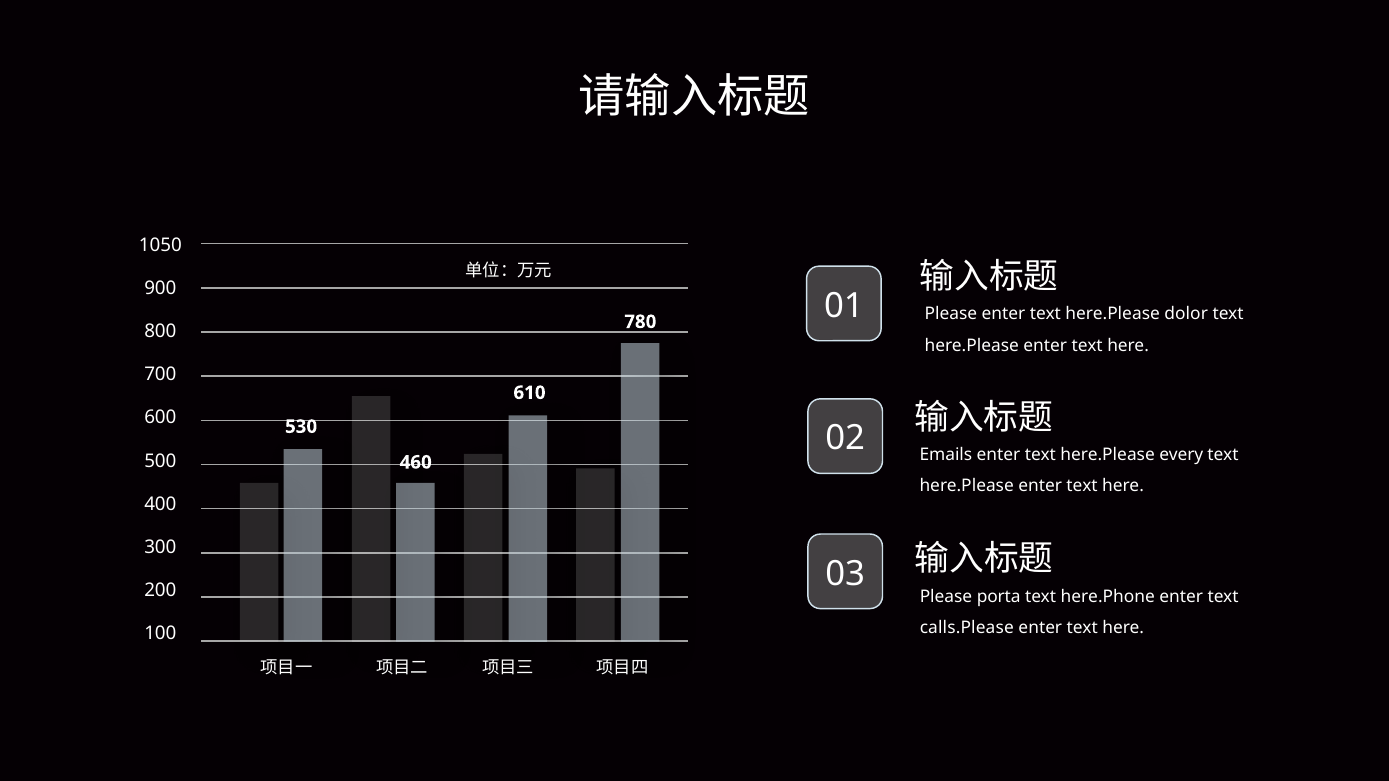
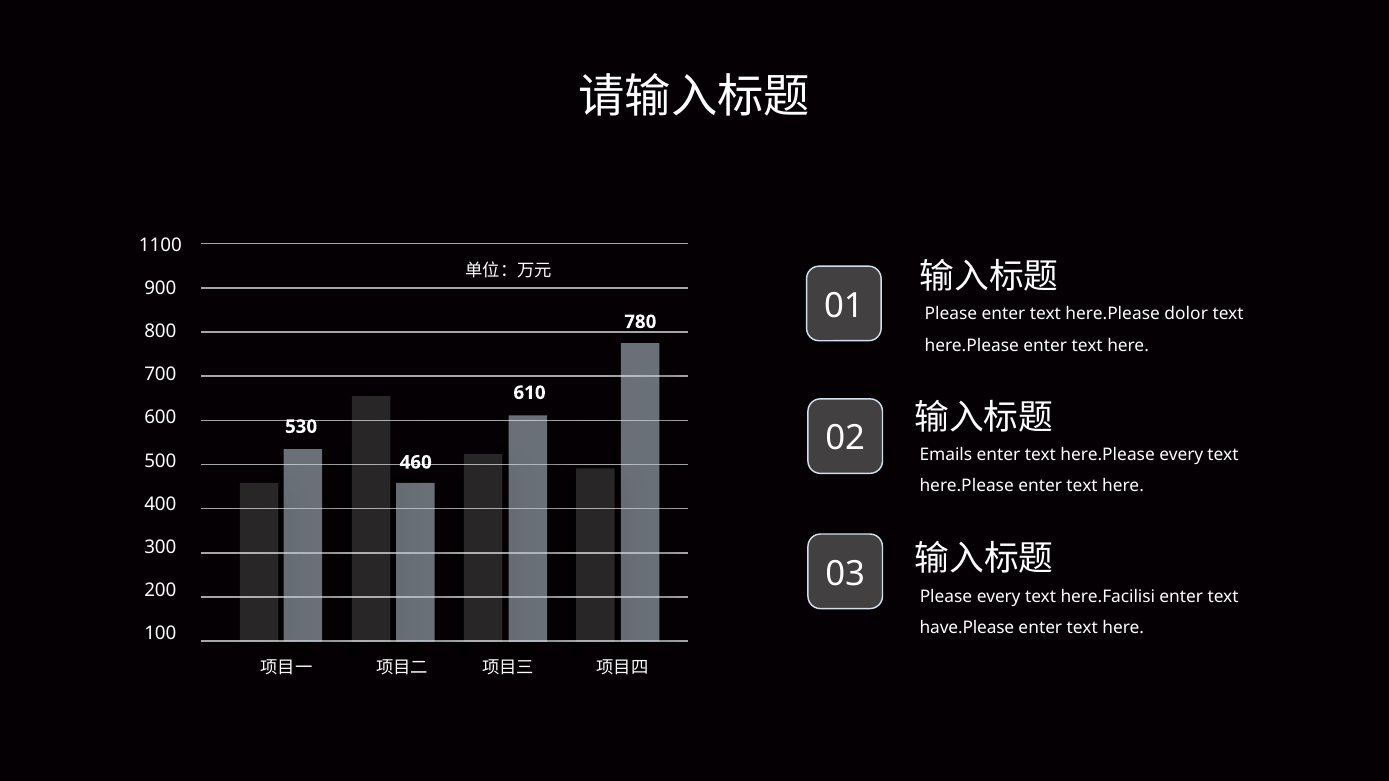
1050: 1050 -> 1100 (160, 245)
Please porta: porta -> every (999, 597)
here.Phone: here.Phone -> here.Facilisi (1108, 597)
calls.Please: calls.Please -> have.Please (967, 628)
